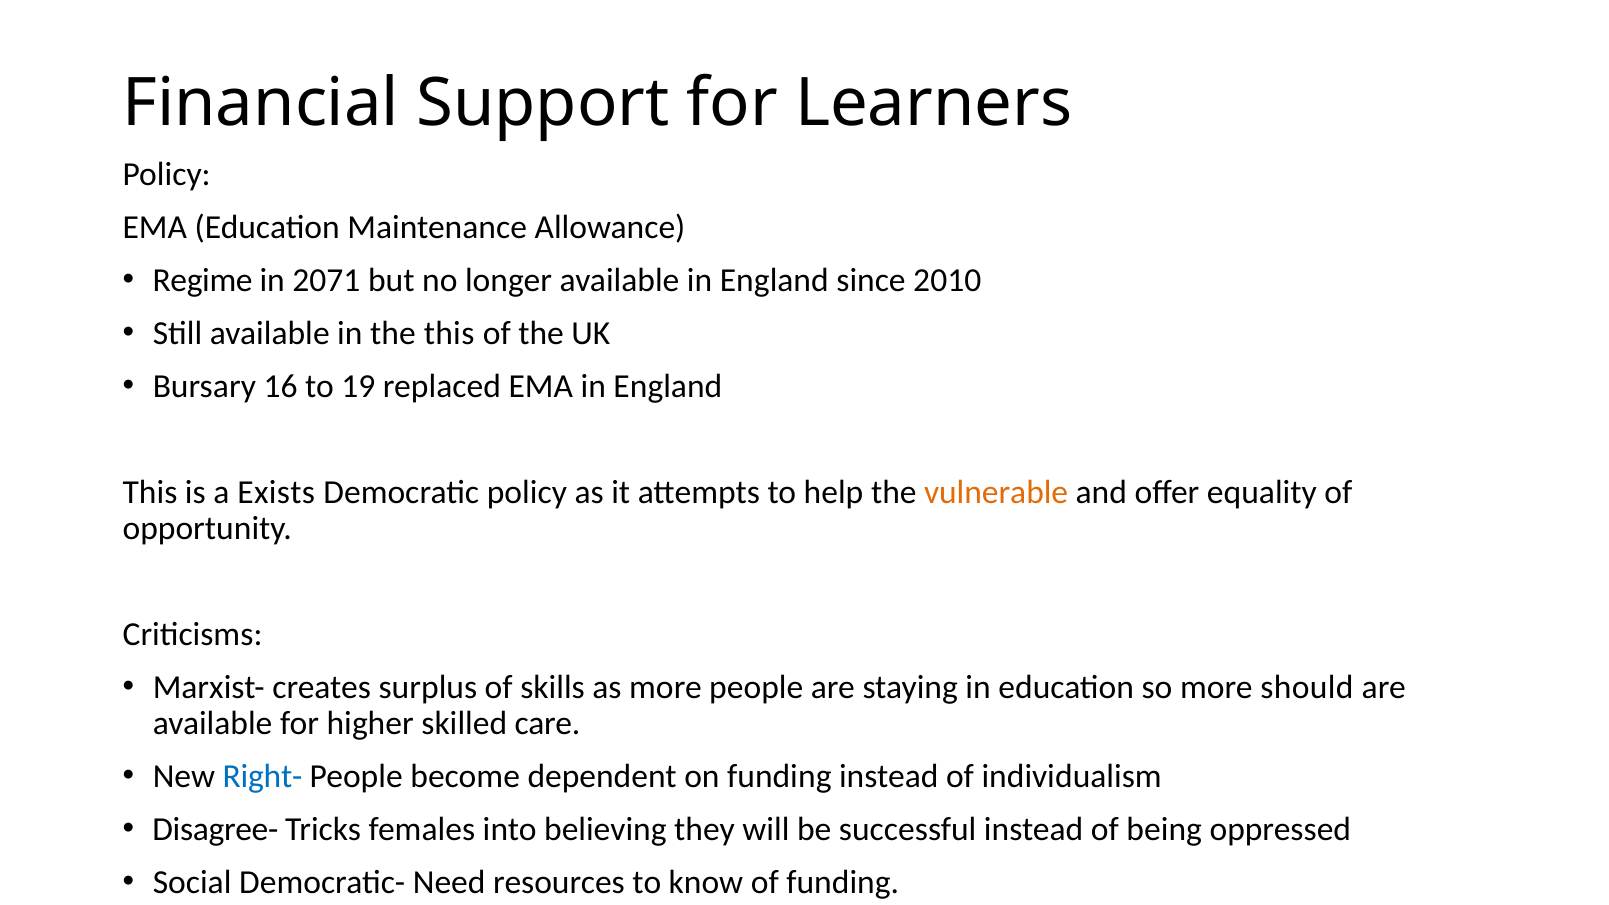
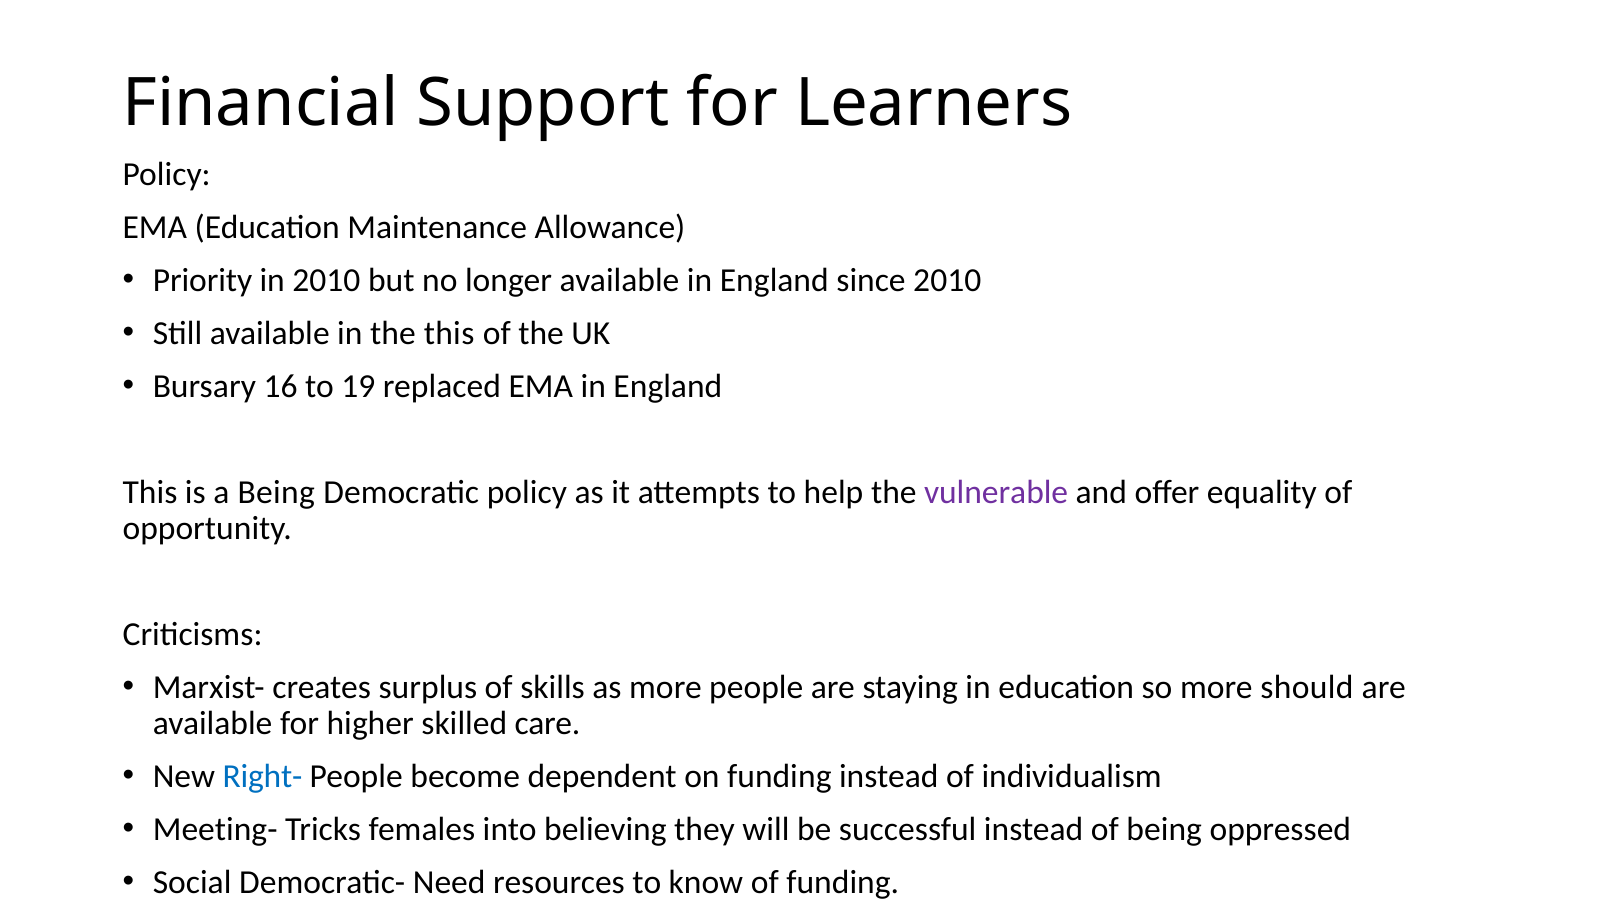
Regime: Regime -> Priority (202, 280)
in 2071: 2071 -> 2010 (326, 280)
a Exists: Exists -> Being (276, 492)
vulnerable colour: orange -> purple (996, 492)
Disagree-: Disagree- -> Meeting- (215, 829)
